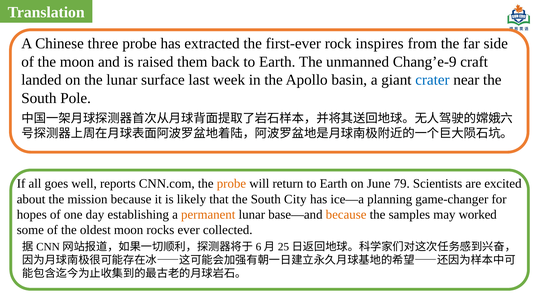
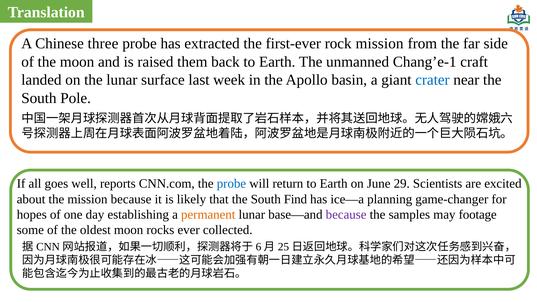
rock inspires: inspires -> mission (380, 44)
Chang’e-9: Chang’e-9 -> Chang’e-1 (425, 62)
probe colour: orange -> blue (231, 184)
79: 79 -> 29 (402, 184)
City: City -> Find (295, 199)
because colour: orange -> purple (346, 215)
worked: worked -> footage (478, 215)
